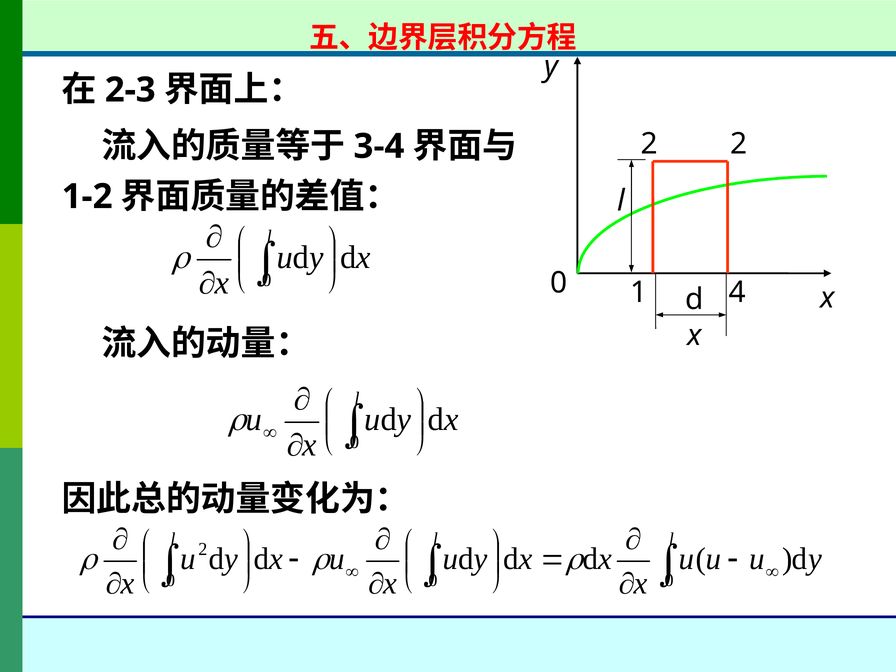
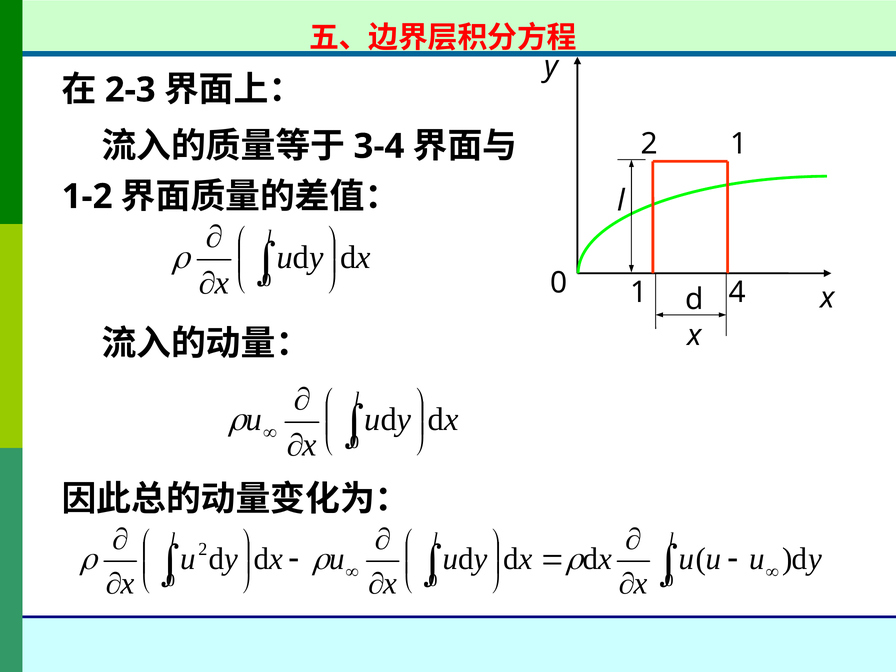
2 2: 2 -> 1 (739, 144)
